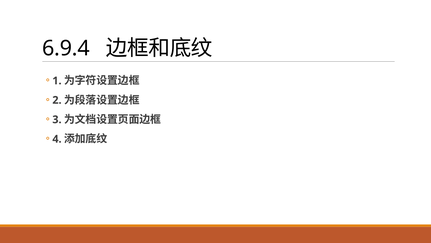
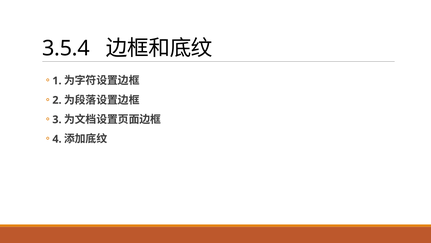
6.9.4: 6.9.4 -> 3.5.4 (66, 48)
